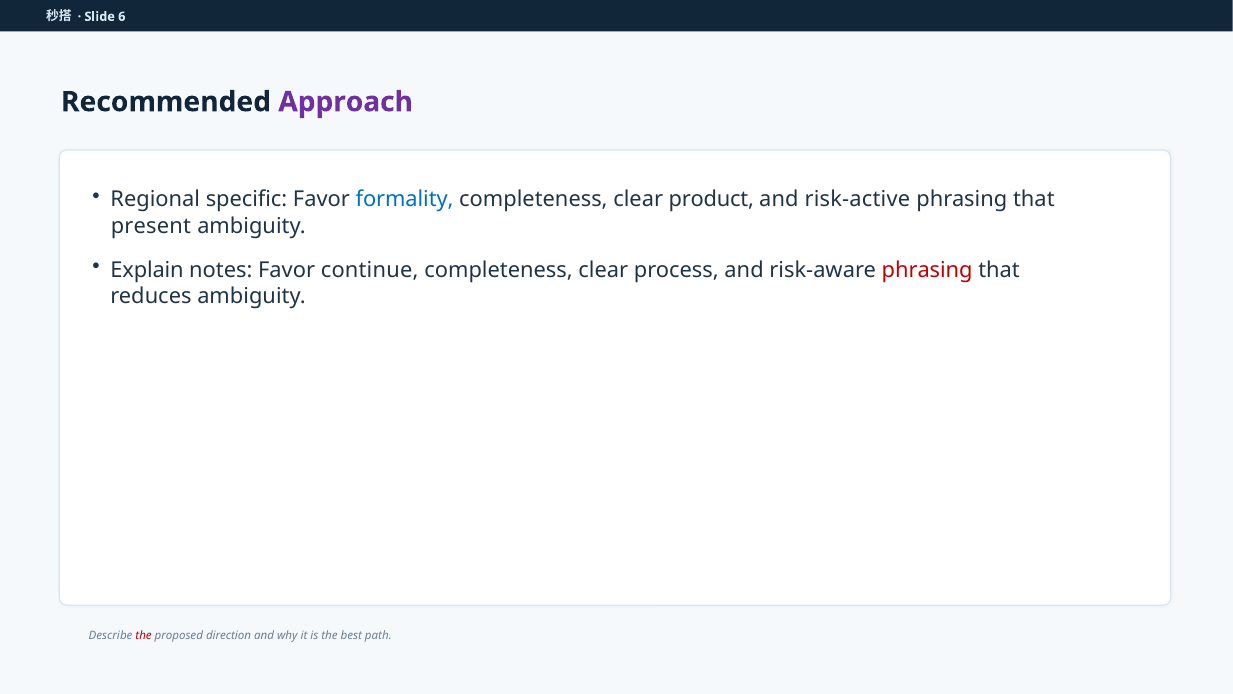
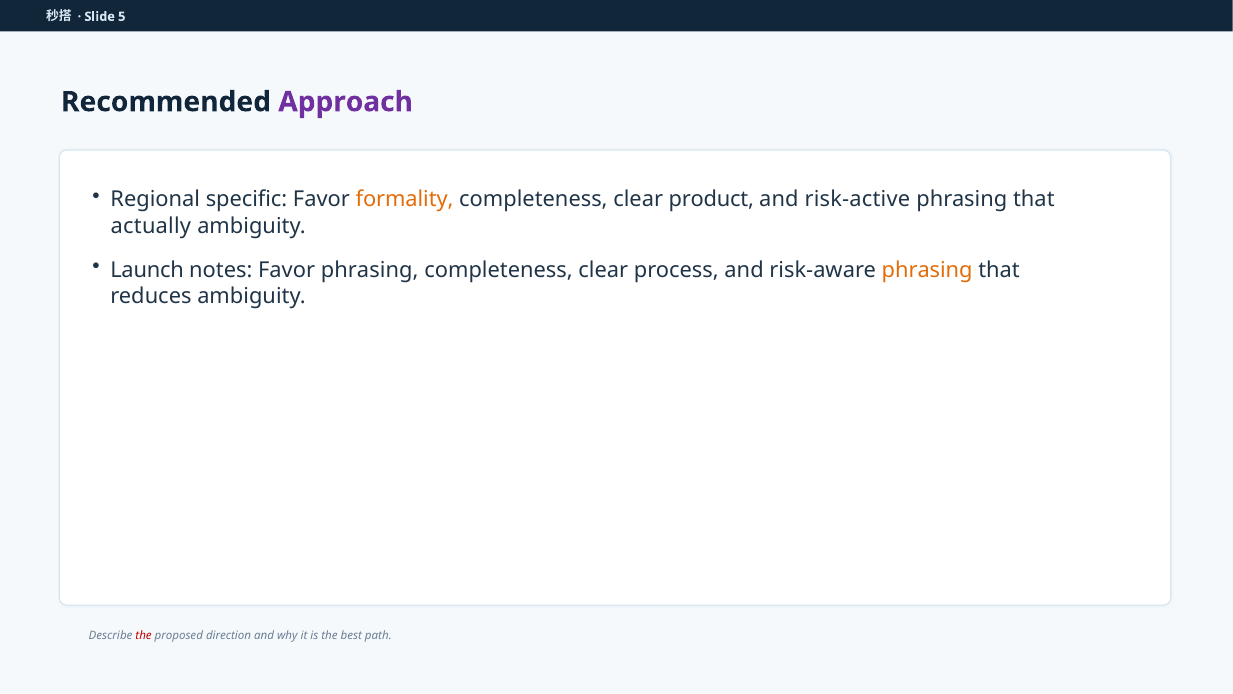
6: 6 -> 5 (122, 17)
formality colour: blue -> orange (405, 200)
present: present -> actually (151, 226)
Explain: Explain -> Launch (147, 270)
Favor continue: continue -> phrasing (370, 270)
phrasing colour: red -> orange (927, 270)
